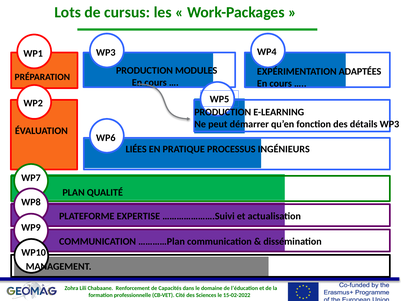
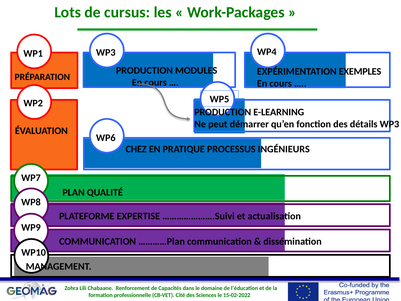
ADAPTÉES: ADAPTÉES -> EXEMPLES (360, 71)
LIÉES: LIÉES -> CHEZ (136, 149)
